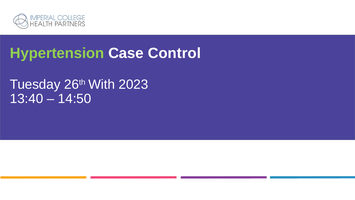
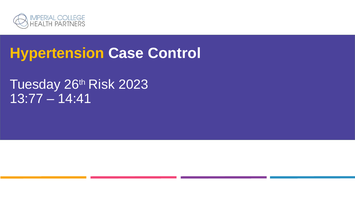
Hypertension colour: light green -> yellow (57, 53)
With: With -> Risk (102, 84)
13:40: 13:40 -> 13:77 (27, 99)
14:50: 14:50 -> 14:41 (75, 99)
